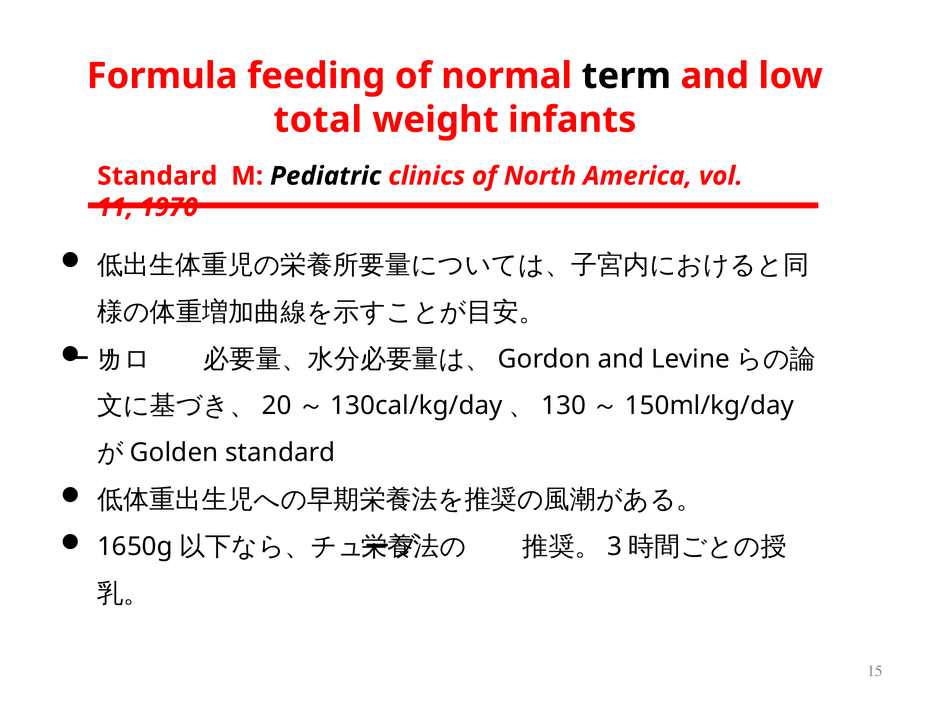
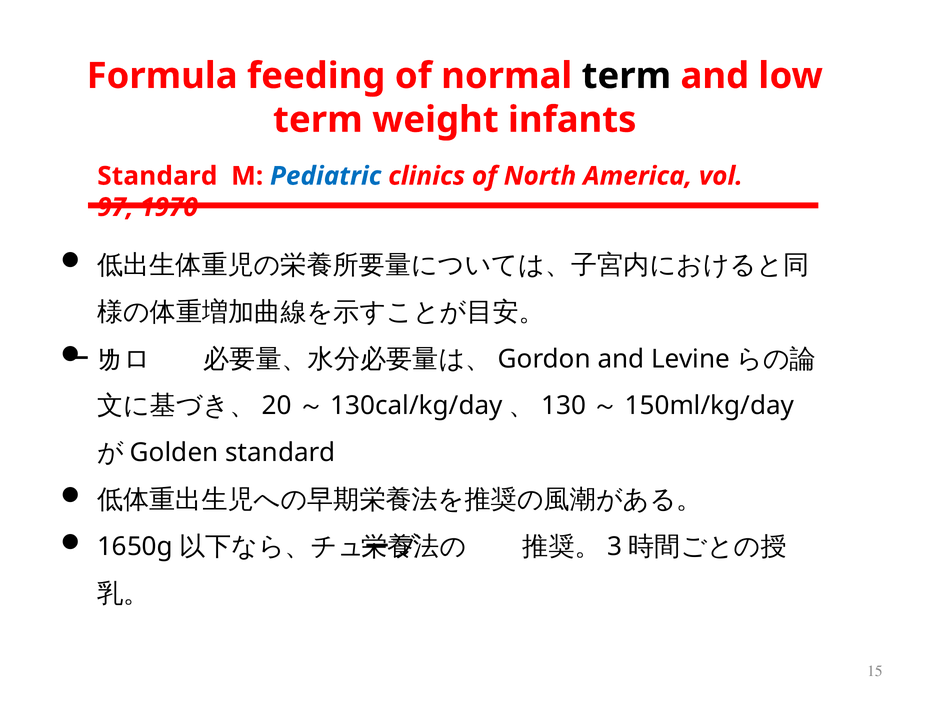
total: total -> term (318, 120)
Pediatric colour: black -> blue (326, 176)
11: 11 -> 97 (115, 207)
